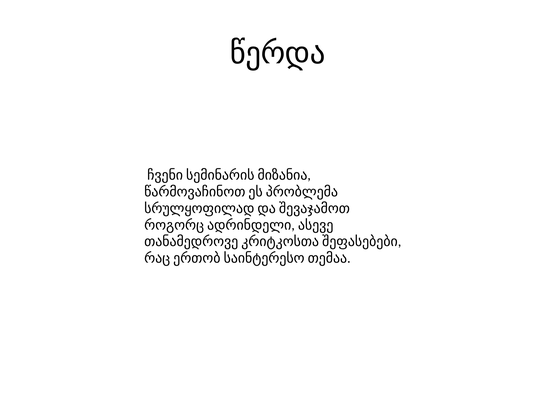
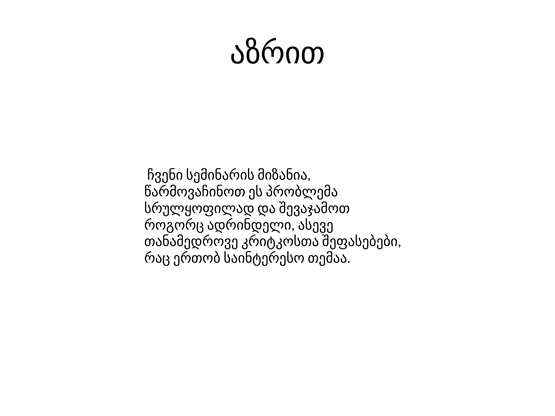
წერდა: წერდა -> აზრით (278, 53)
